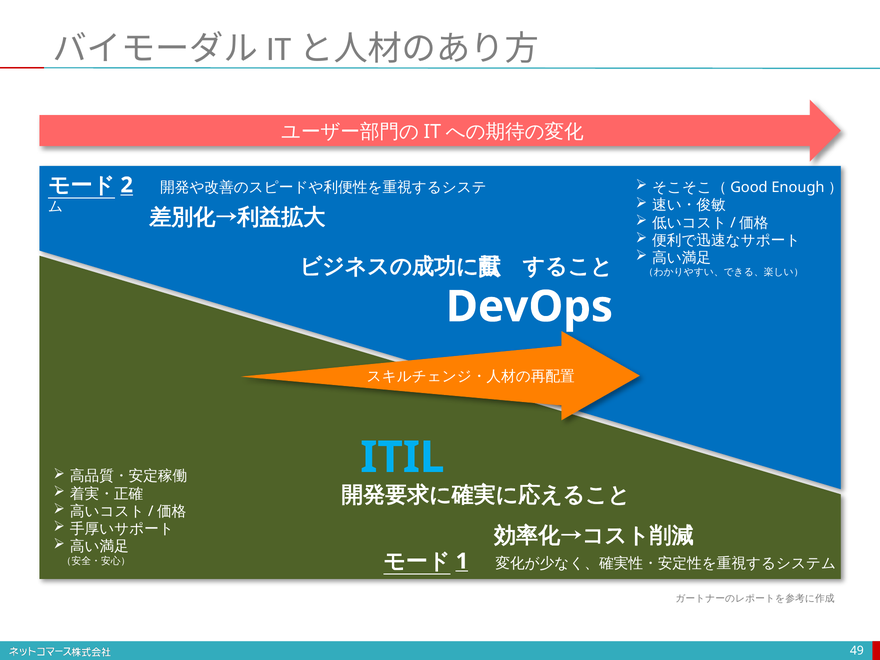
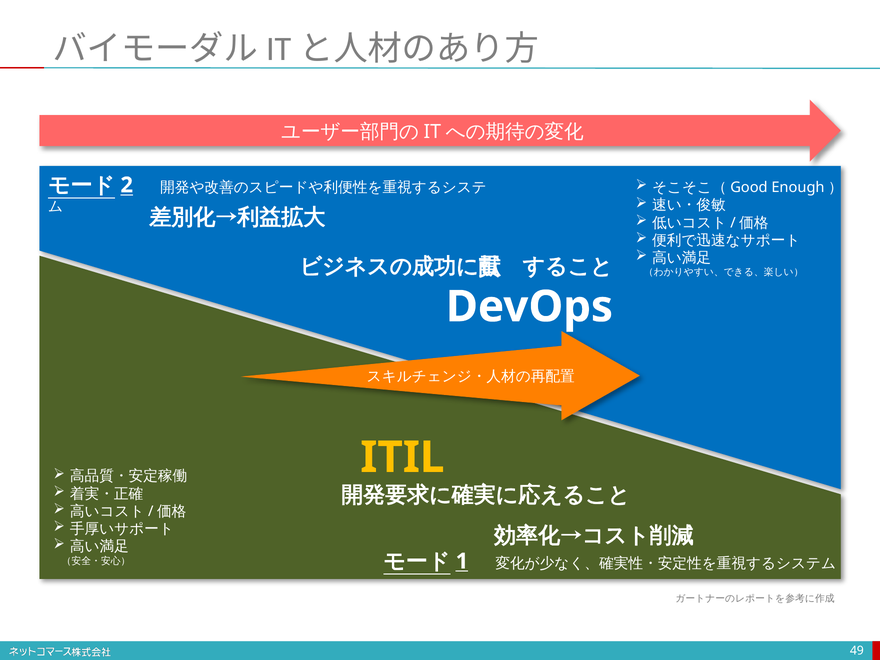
ITIL colour: light blue -> yellow (402, 457)
